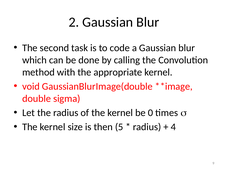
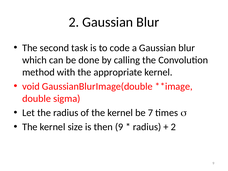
0: 0 -> 7 (150, 113)
then 5: 5 -> 9 (119, 127)
4: 4 -> 2 (173, 127)
